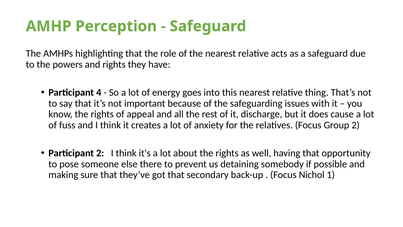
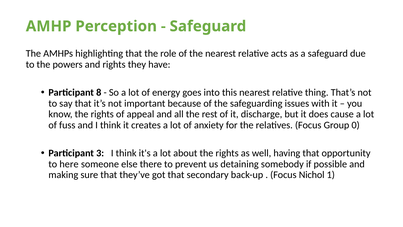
4: 4 -> 8 (99, 92)
Group 2: 2 -> 0 (356, 125)
Participant 2: 2 -> 3 (100, 153)
pose: pose -> here (69, 164)
